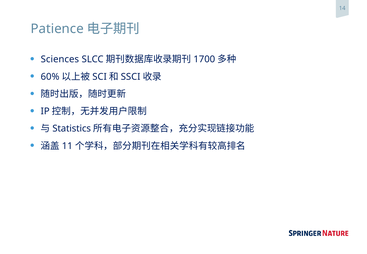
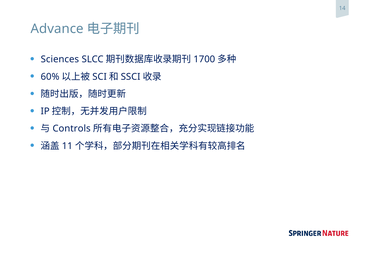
Patience: Patience -> Advance (57, 29)
Statistics: Statistics -> Controls (72, 129)
